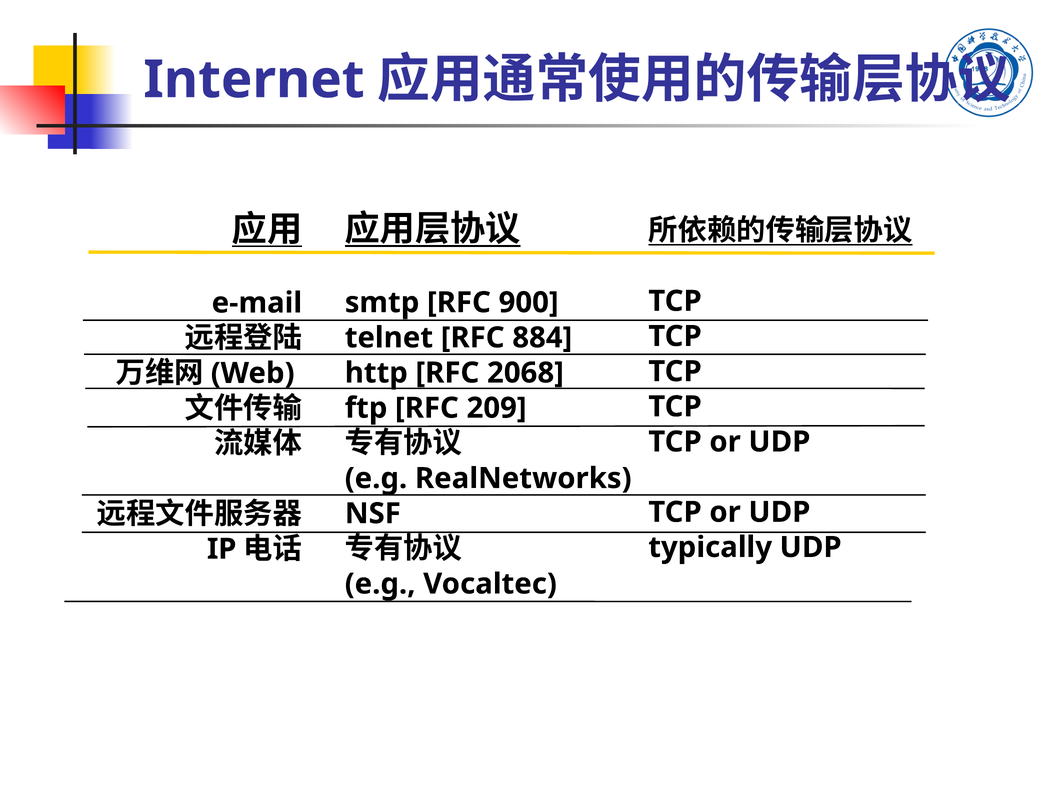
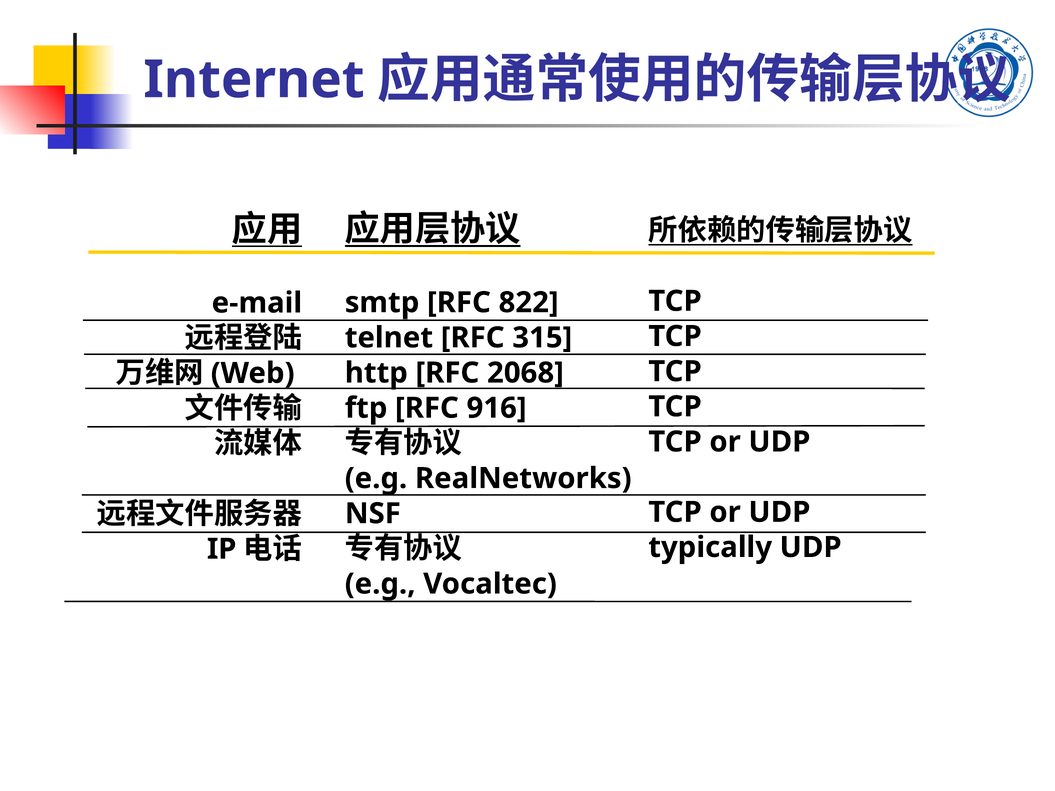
900: 900 -> 822 (529, 303)
884: 884 -> 315 (542, 338)
209: 209 -> 916 (497, 408)
